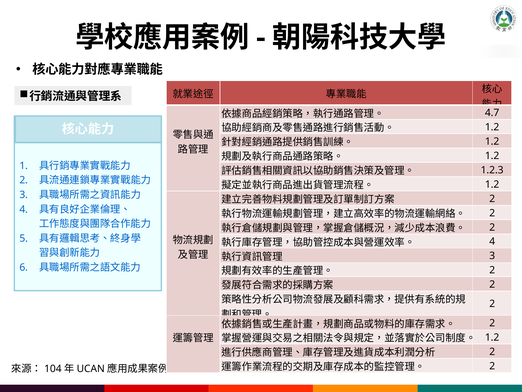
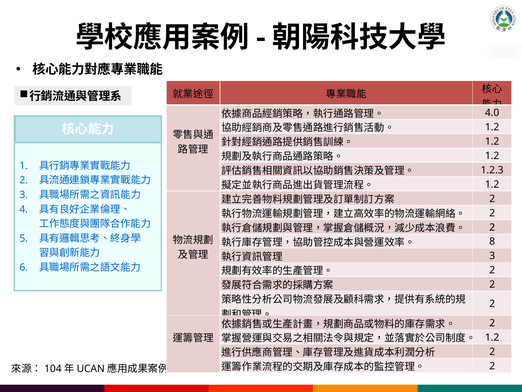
4.7: 4.7 -> 4.0 (492, 113)
4: 4 -> 8 (492, 241)
